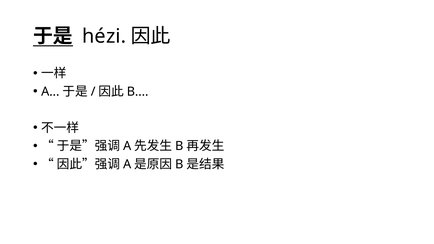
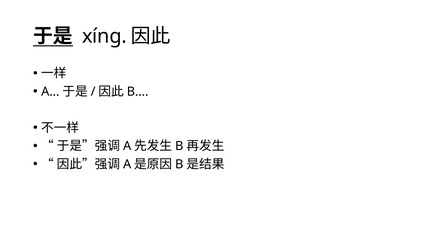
hézi: hézi -> xíng (104, 36)
